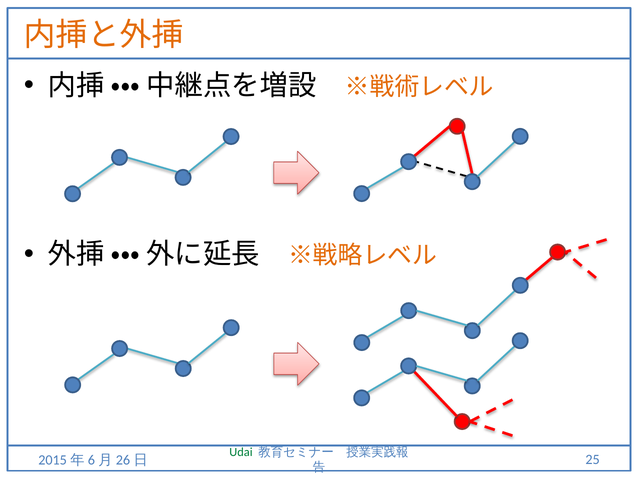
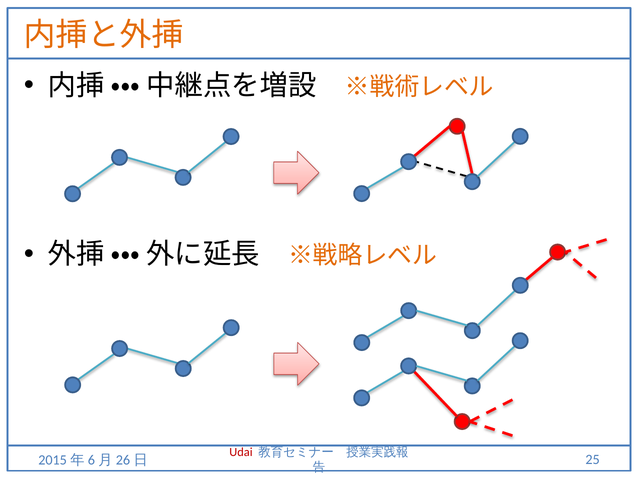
Udai colour: green -> red (241, 452)
